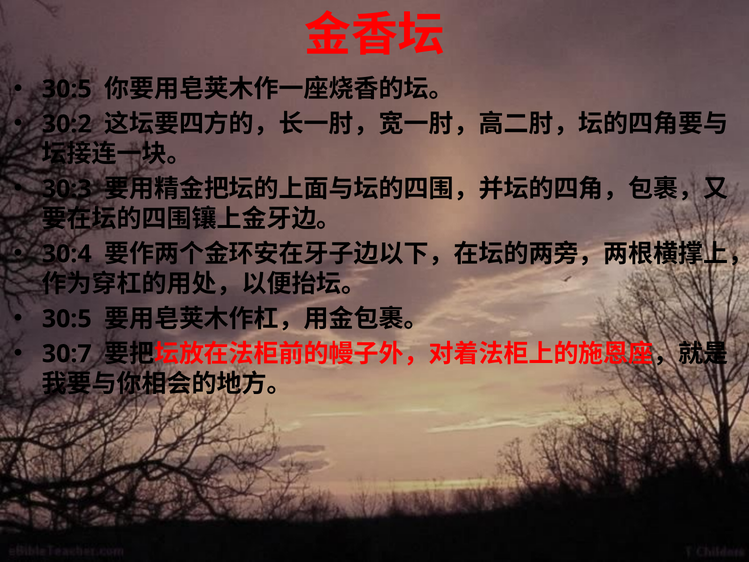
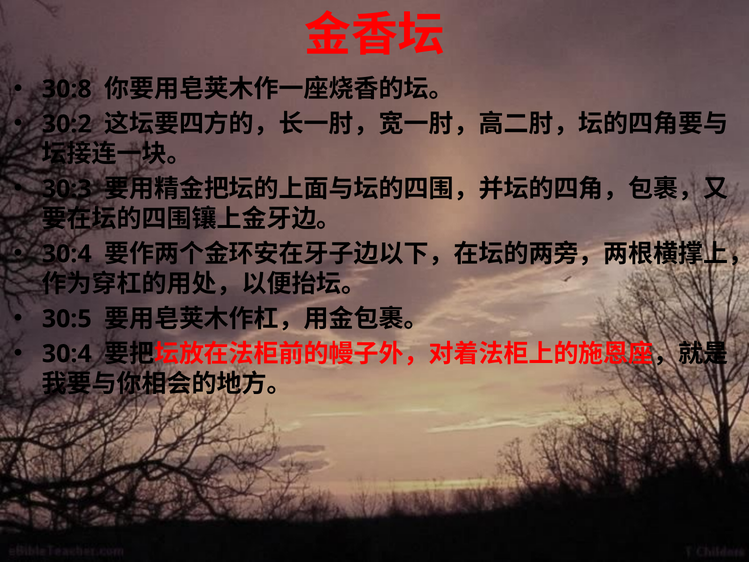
30:5: 30:5 -> 30:8 (67, 89)
30:7: 30:7 -> 30:4 (67, 354)
